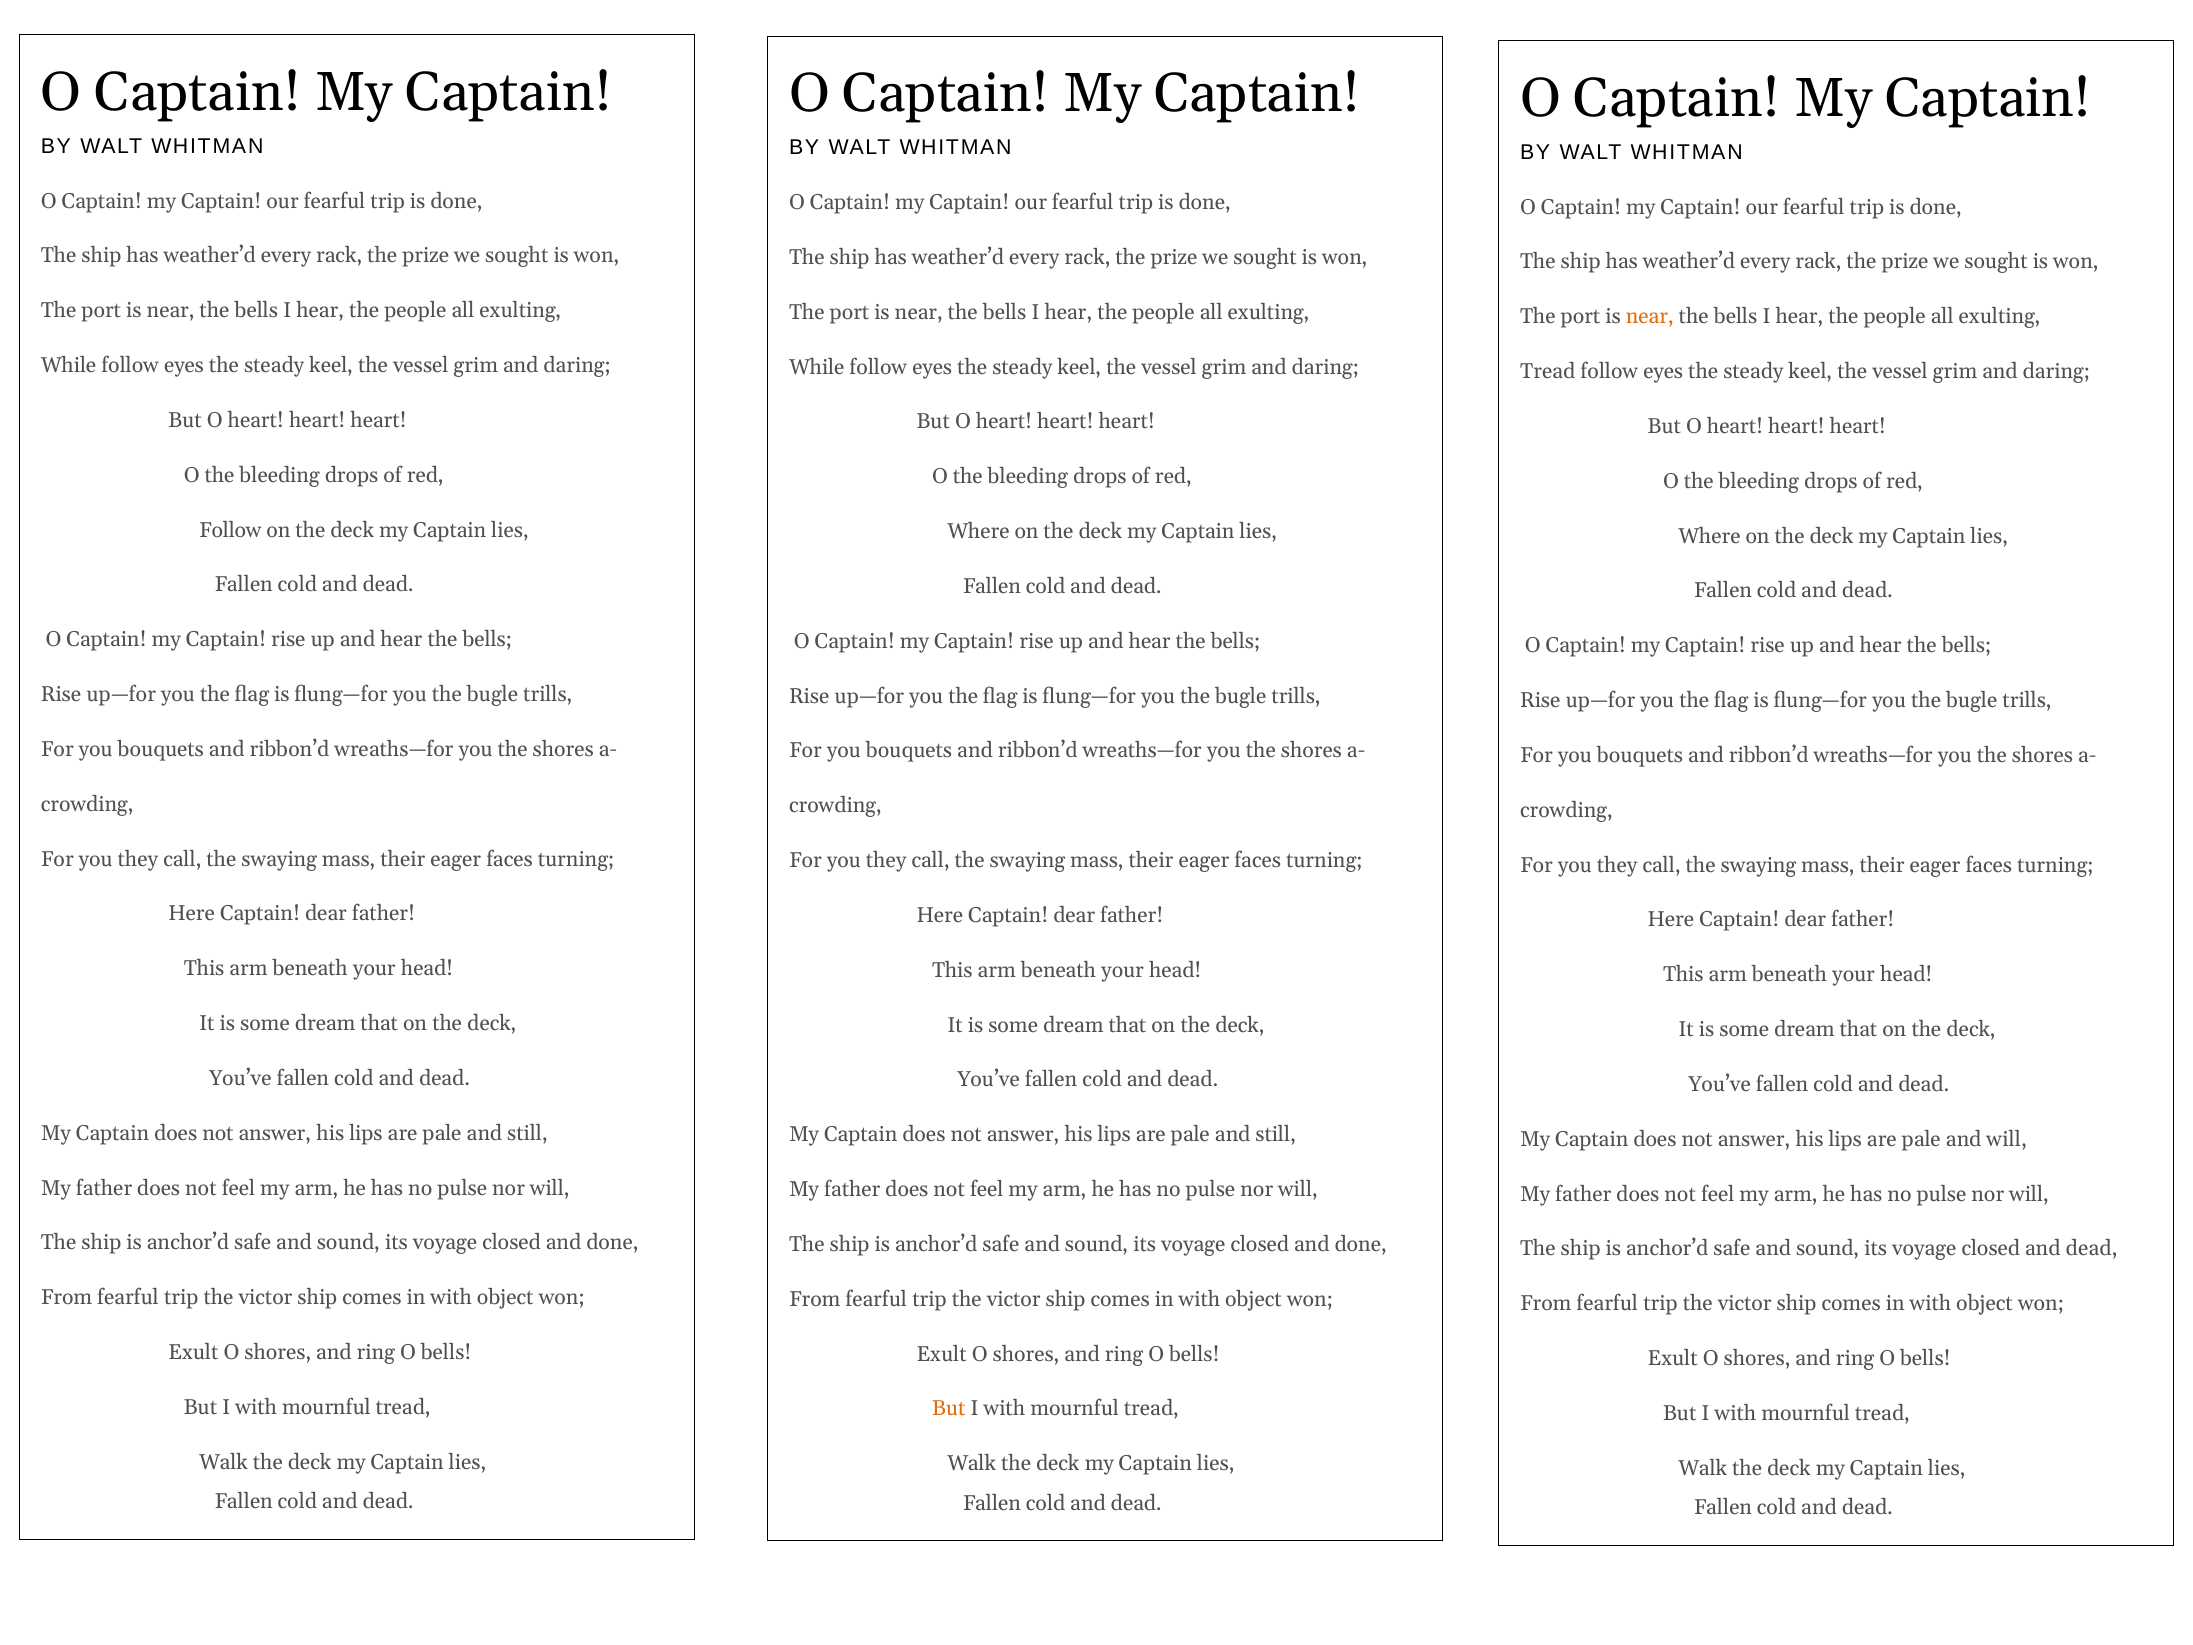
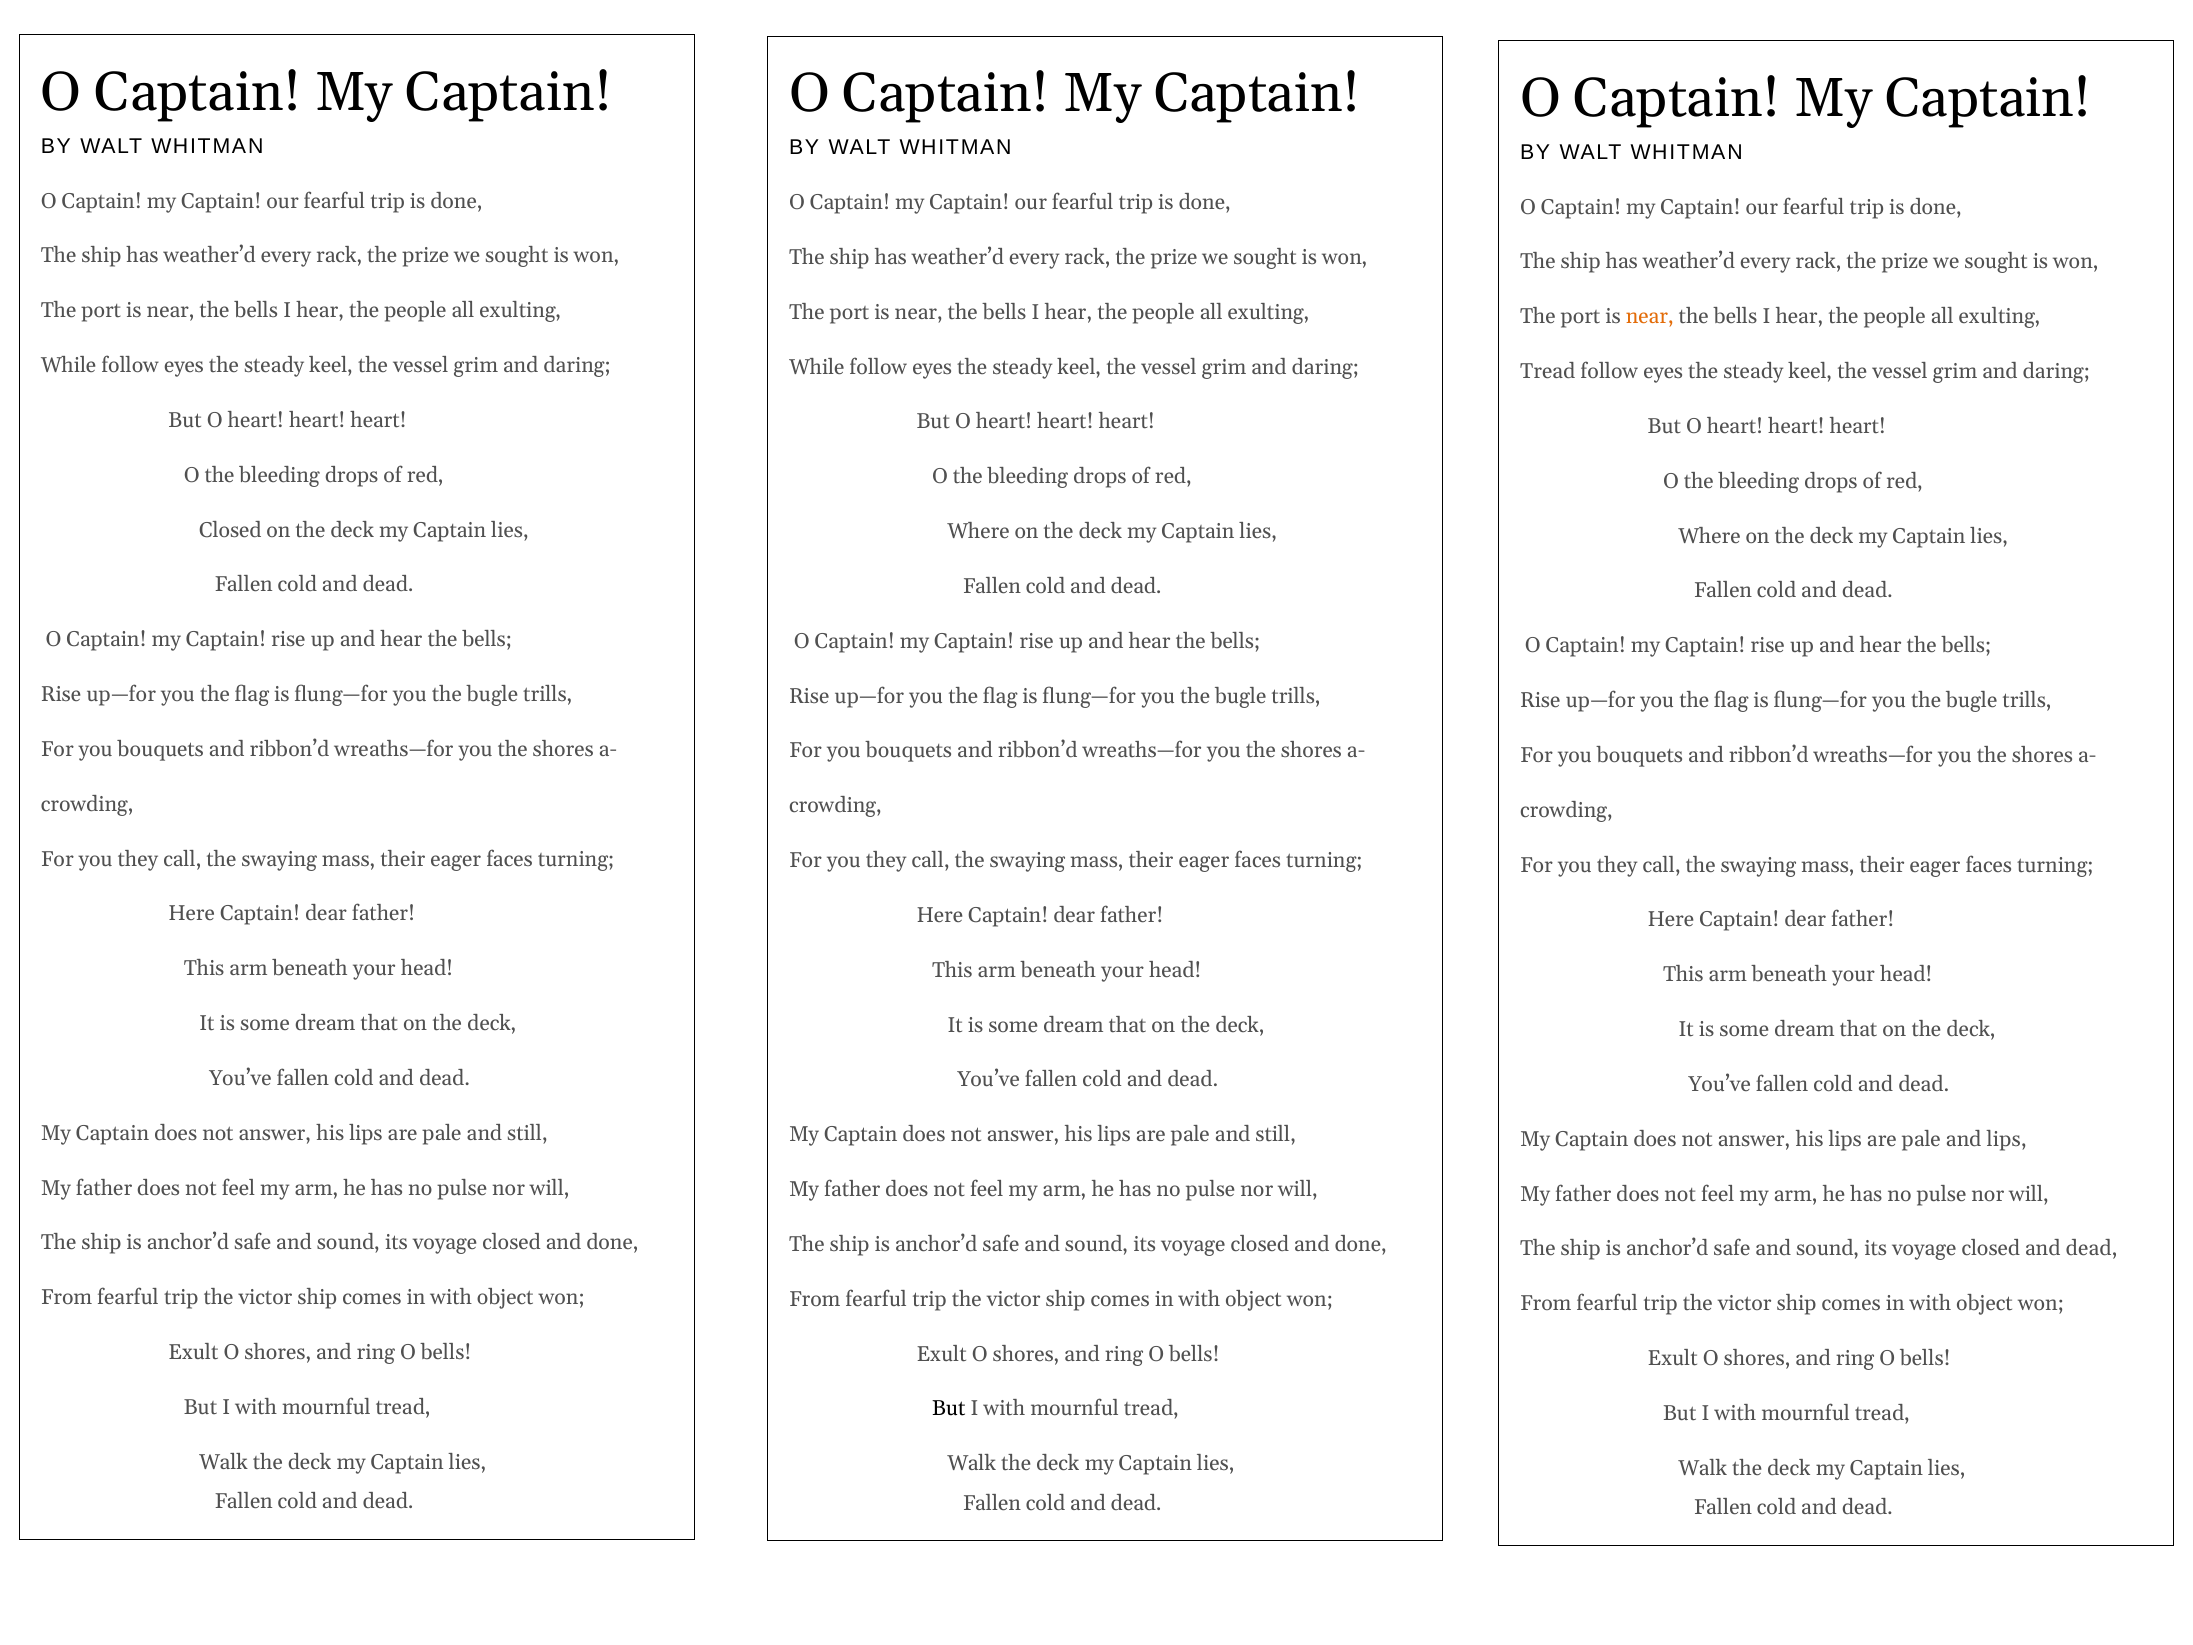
Follow: Follow -> Closed (230, 530)
and will: will -> lips (2007, 1139)
But colour: orange -> black (949, 1409)
